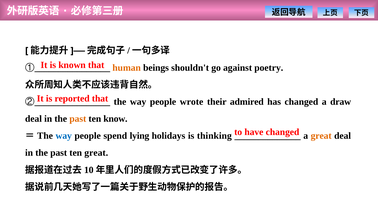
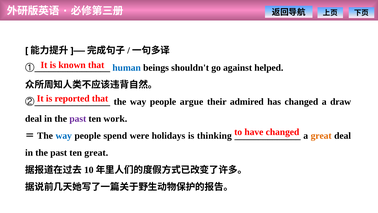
human colour: orange -> blue (127, 68)
poetry: poetry -> helped (269, 68)
wrote: wrote -> argue (192, 102)
past colour: orange -> purple (78, 119)
know: know -> work (115, 119)
lying: lying -> were (139, 136)
